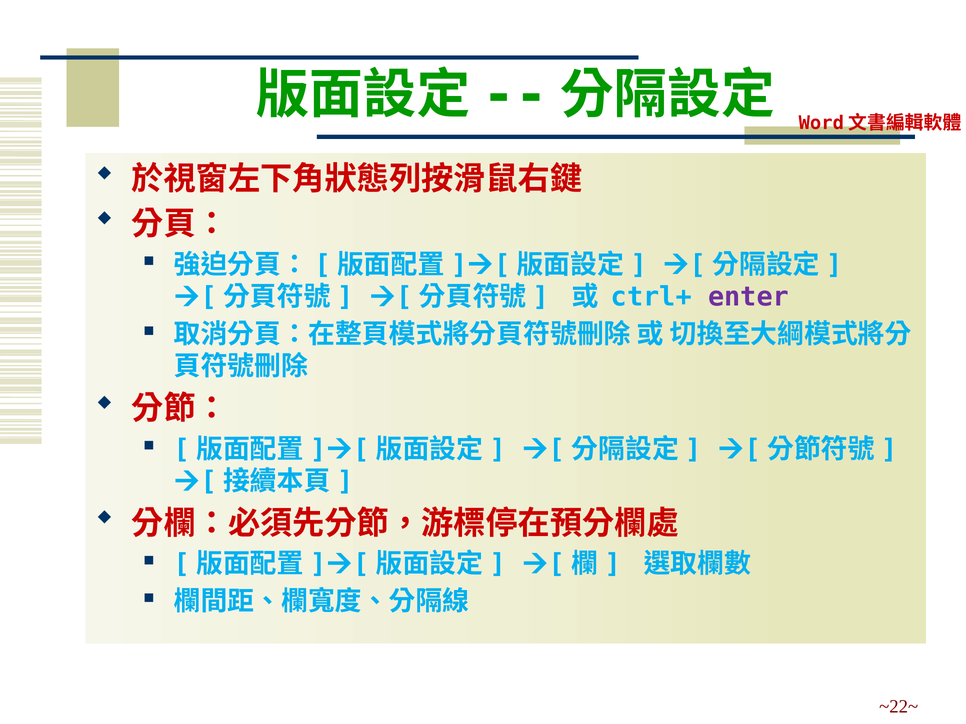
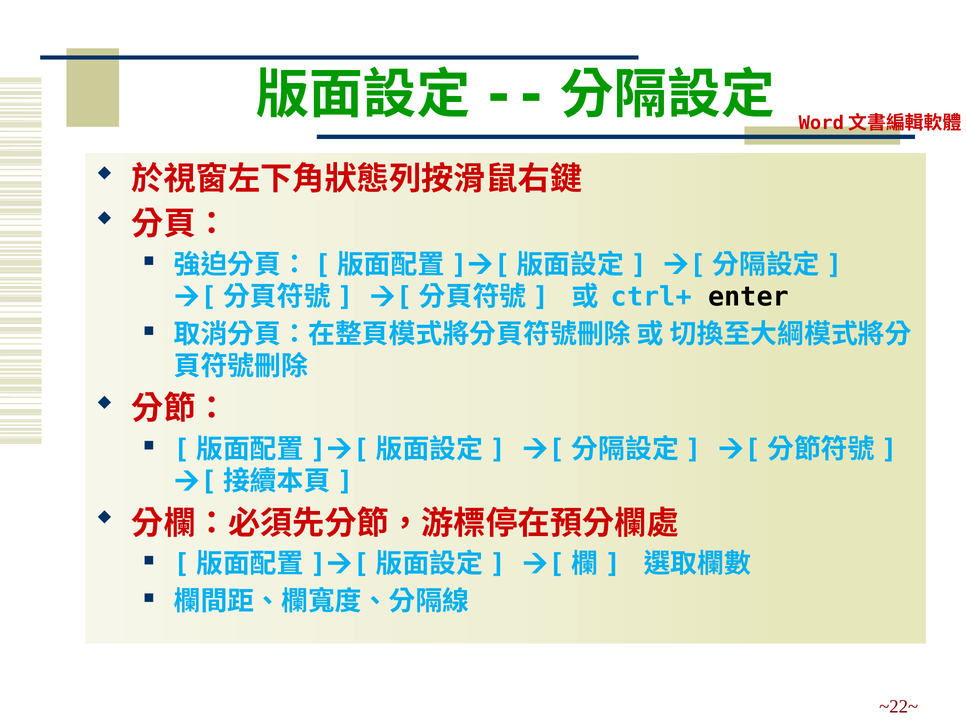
enter colour: purple -> black (748, 297)
